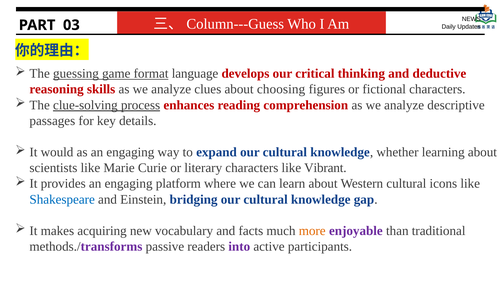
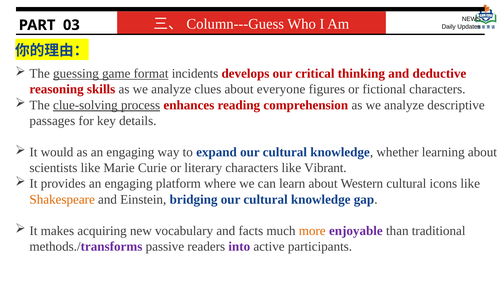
language: language -> incidents (195, 74)
choosing: choosing -> everyone (281, 89)
Shakespeare colour: blue -> orange (62, 199)
